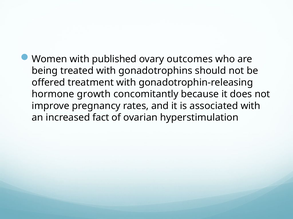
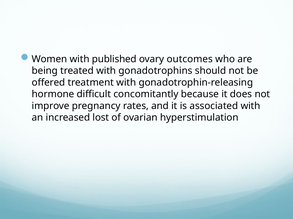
growth: growth -> difficult (94, 94)
fact: fact -> lost (101, 118)
